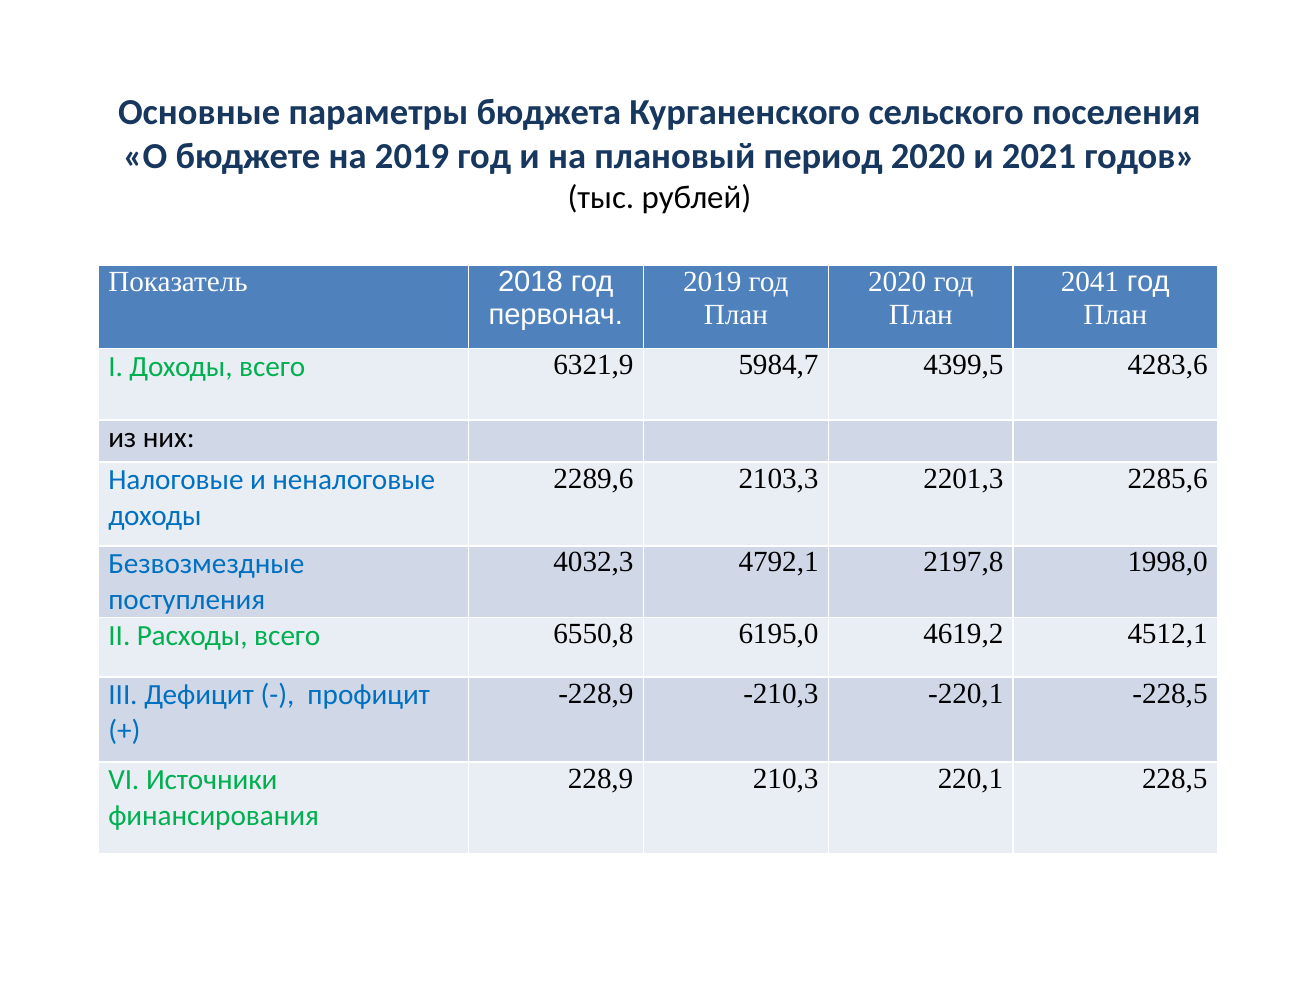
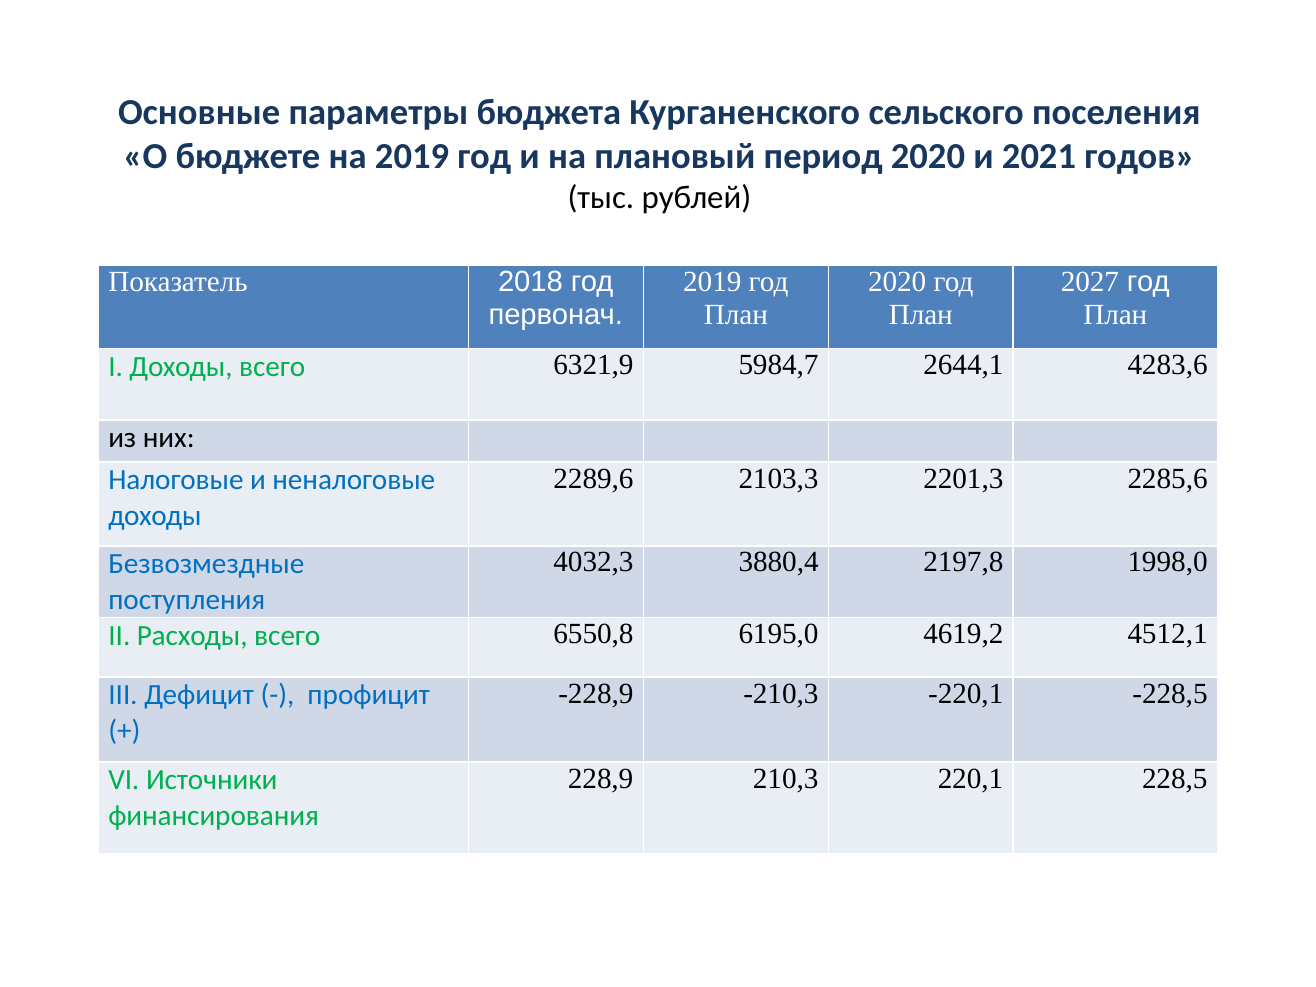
2041: 2041 -> 2027 (1090, 282)
4399,5: 4399,5 -> 2644,1 (963, 365)
4792,1: 4792,1 -> 3880,4 (779, 562)
